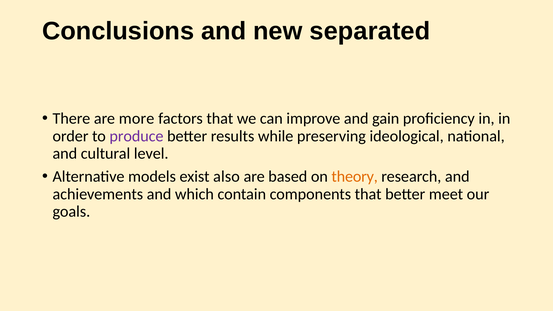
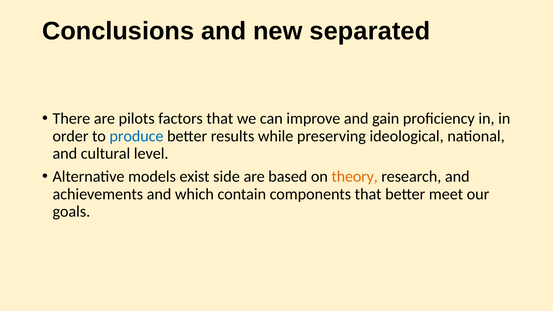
more: more -> pilots (137, 119)
produce colour: purple -> blue (136, 136)
also: also -> side (226, 177)
